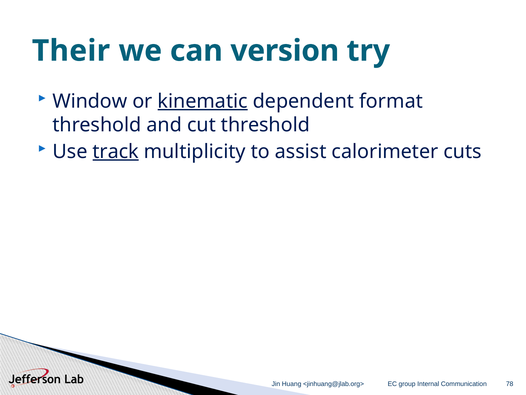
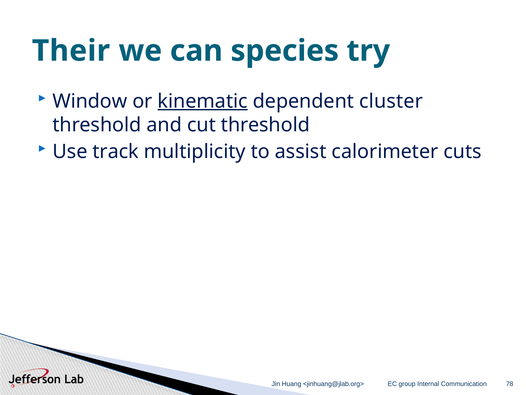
version: version -> species (285, 51)
format: format -> cluster (391, 101)
track underline: present -> none (116, 151)
